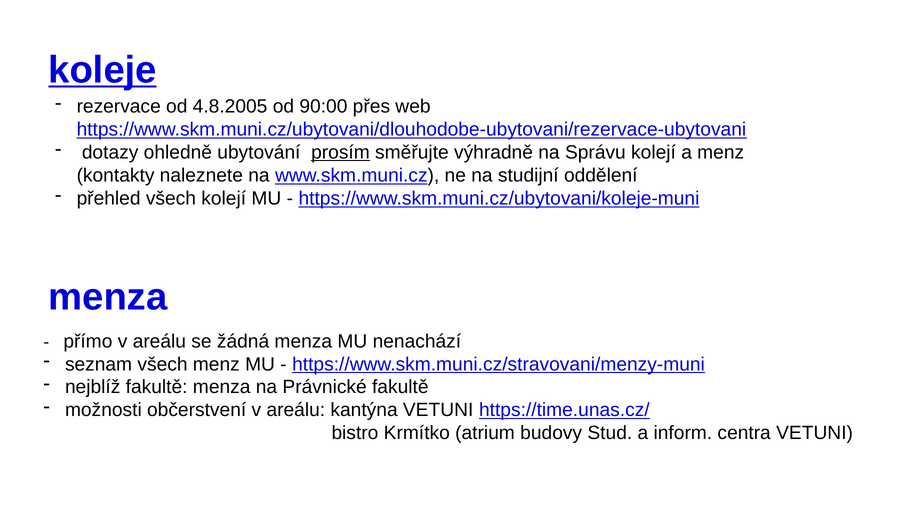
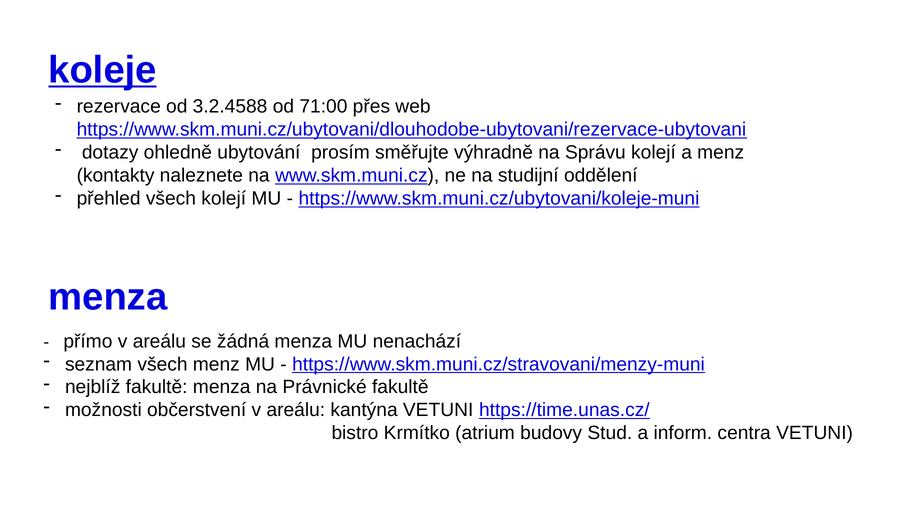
4.8.2005: 4.8.2005 -> 3.2.4588 (230, 107)
90:00: 90:00 -> 71:00 (323, 107)
prosím underline: present -> none (340, 153)
